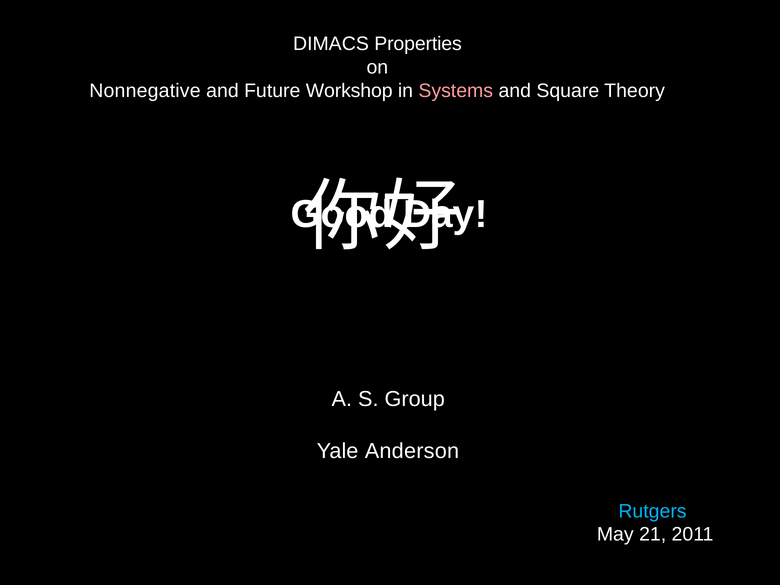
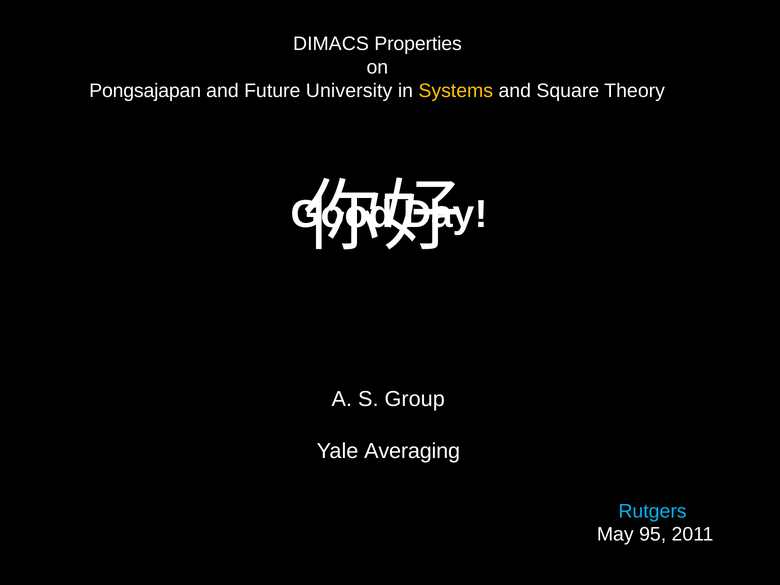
Nonnegative: Nonnegative -> Pongsajapan (145, 91)
Workshop: Workshop -> University (349, 91)
Systems colour: pink -> yellow (456, 91)
Anderson: Anderson -> Averaging (412, 451)
21: 21 -> 95 (653, 535)
